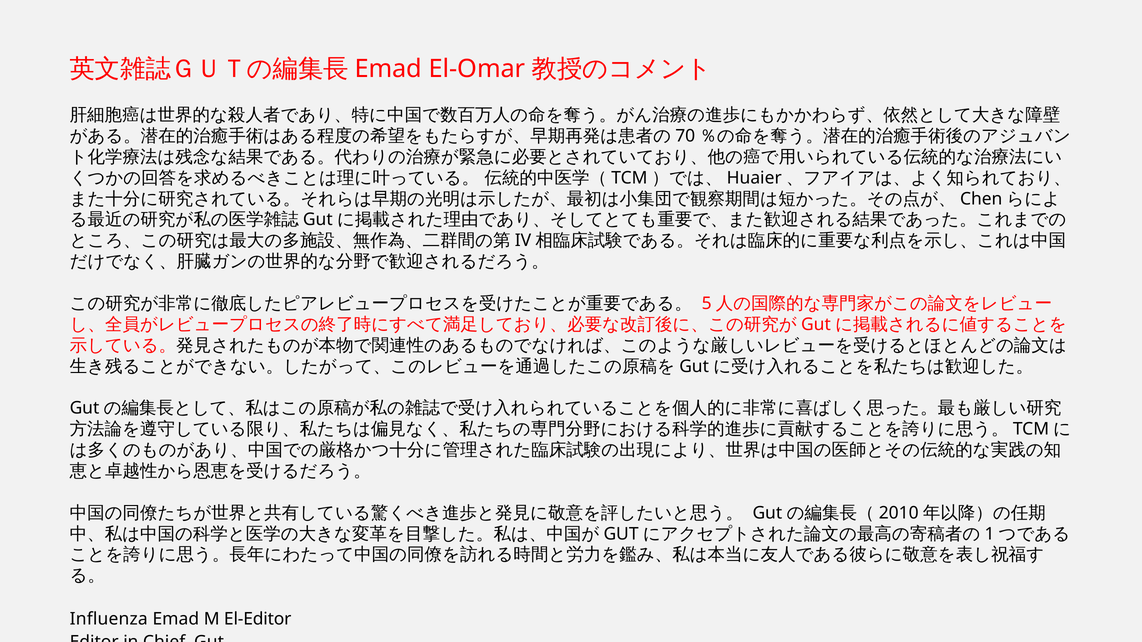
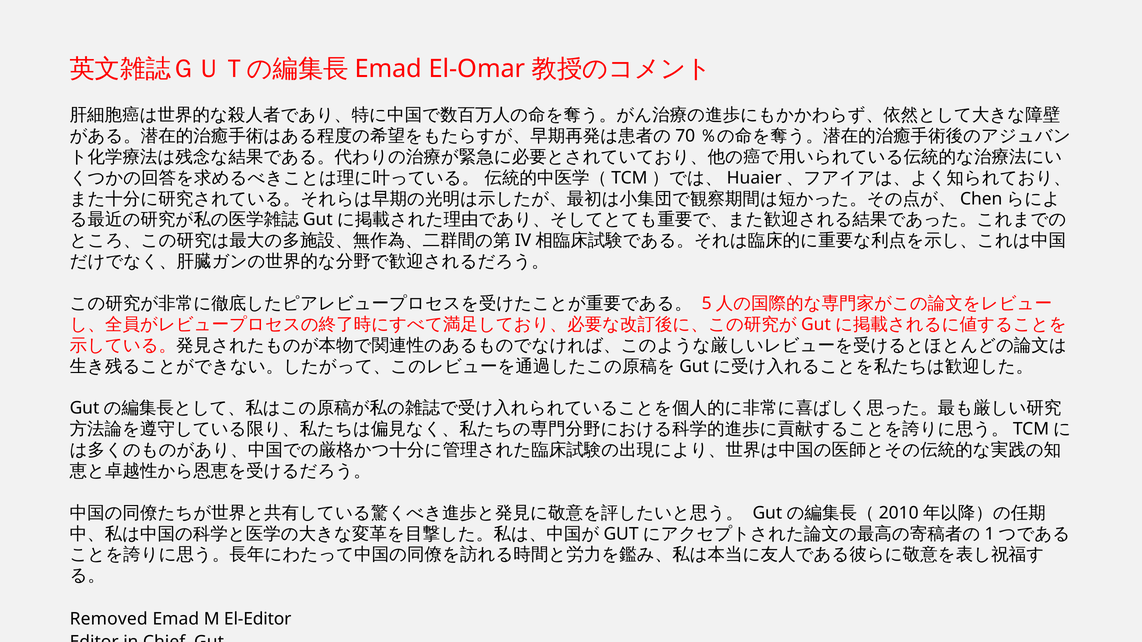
Influenza: Influenza -> Removed (109, 620)
